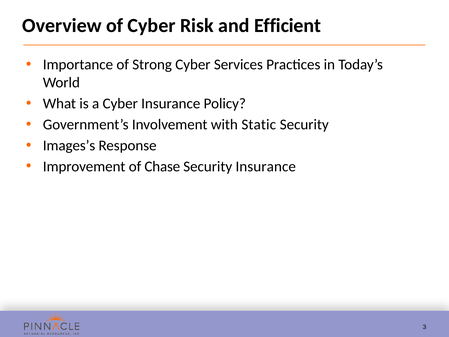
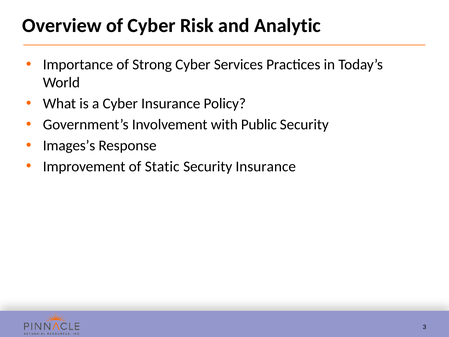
Efficient: Efficient -> Analytic (287, 25)
Static: Static -> Public (259, 125)
Chase: Chase -> Static (162, 166)
